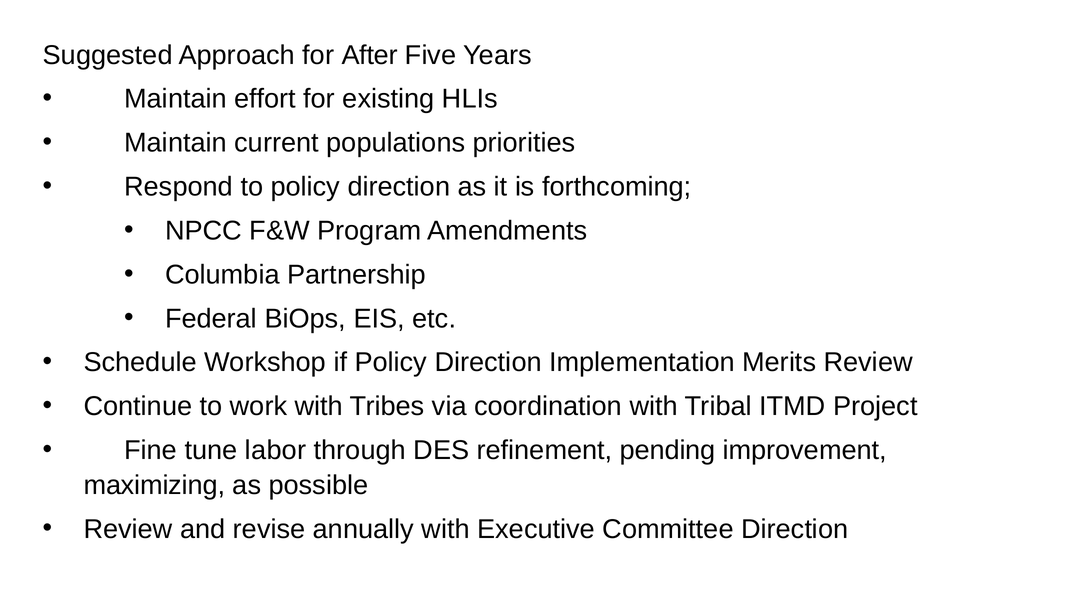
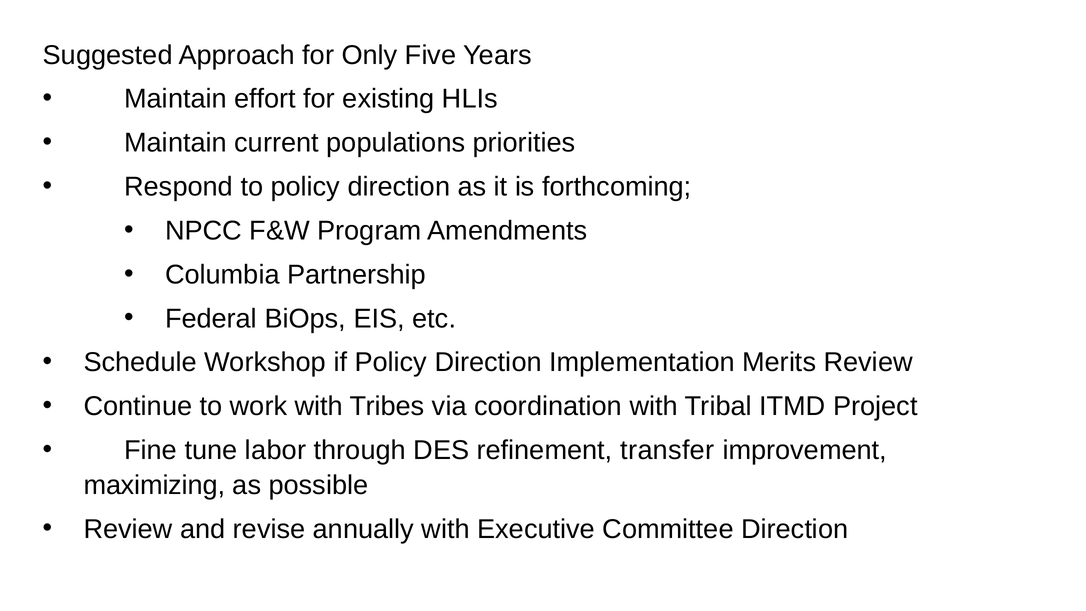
After: After -> Only (370, 55)
pending: pending -> transfer (667, 450)
